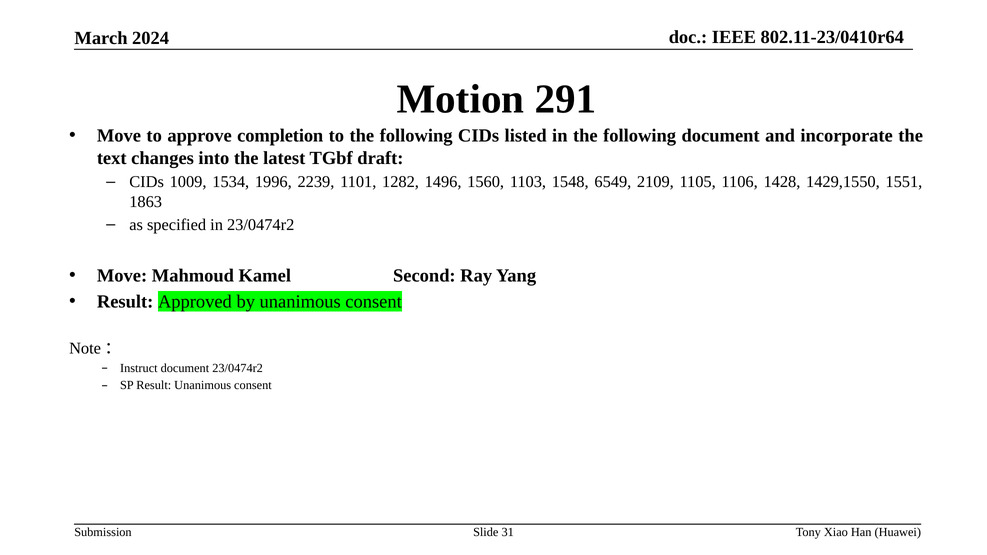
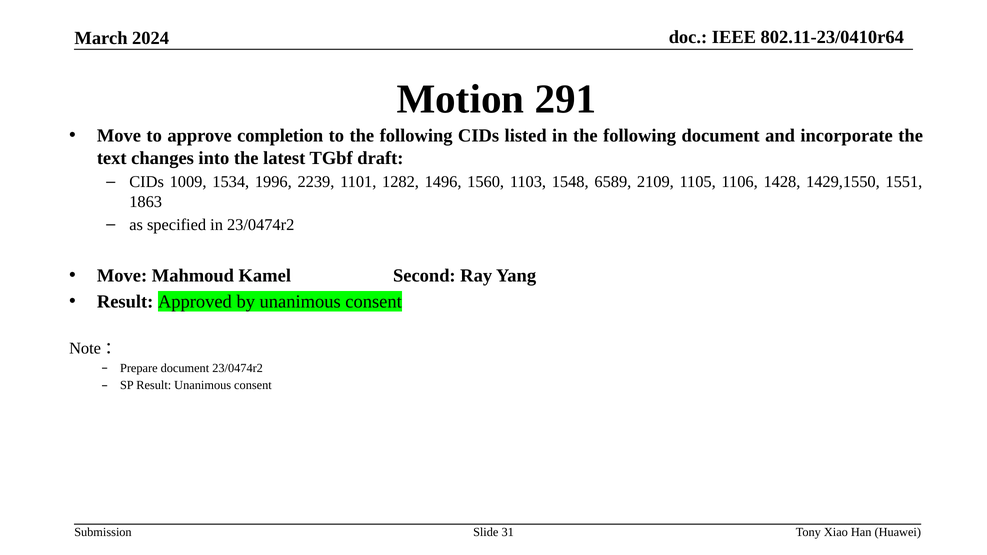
6549: 6549 -> 6589 (613, 182)
Instruct: Instruct -> Prepare (139, 368)
